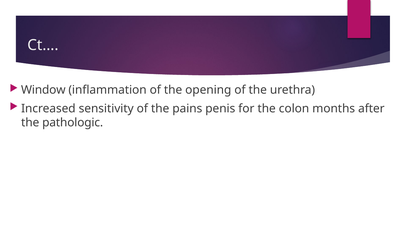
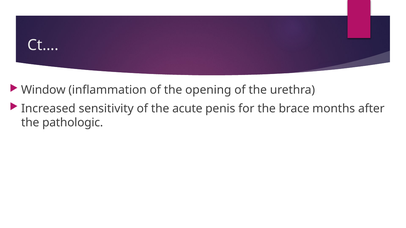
pains: pains -> acute (187, 109)
colon: colon -> brace (294, 109)
